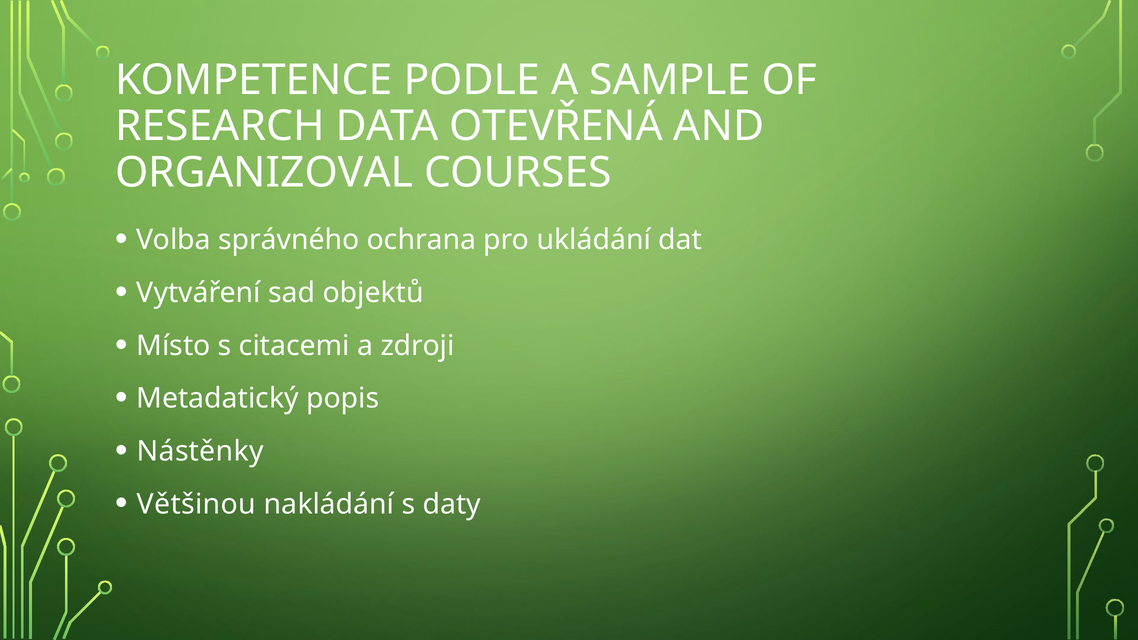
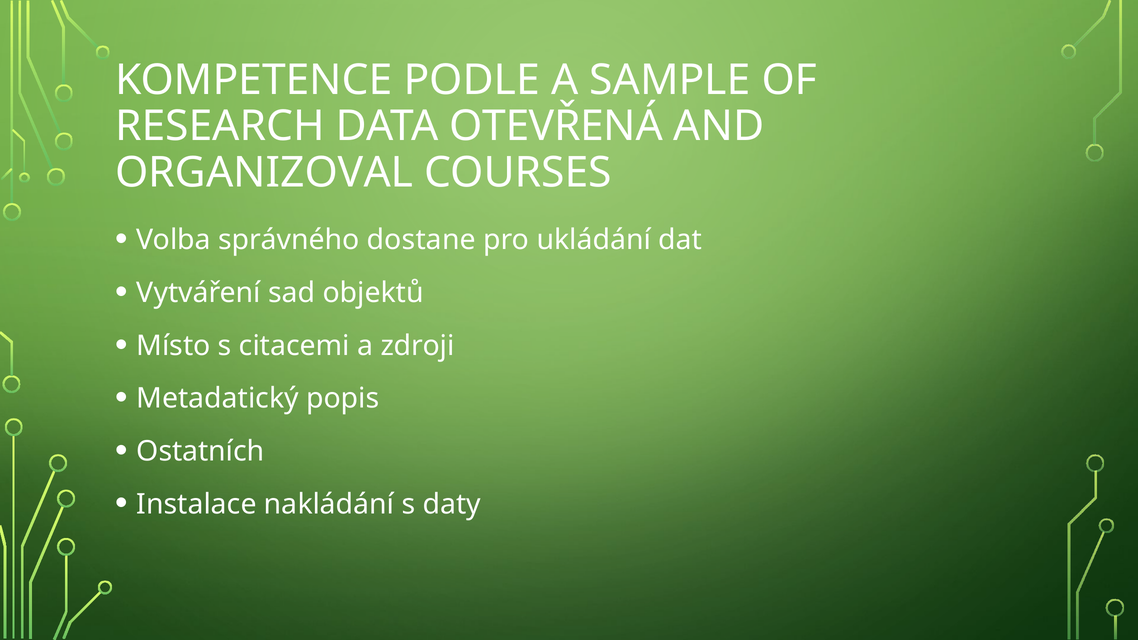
ochrana: ochrana -> dostane (421, 240)
Nástěnky: Nástěnky -> Ostatních (200, 451)
Většinou: Většinou -> Instalace (196, 504)
